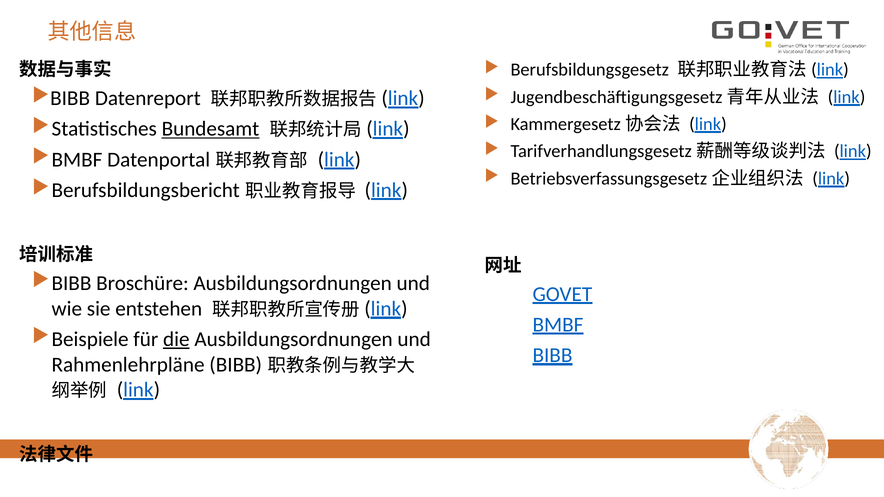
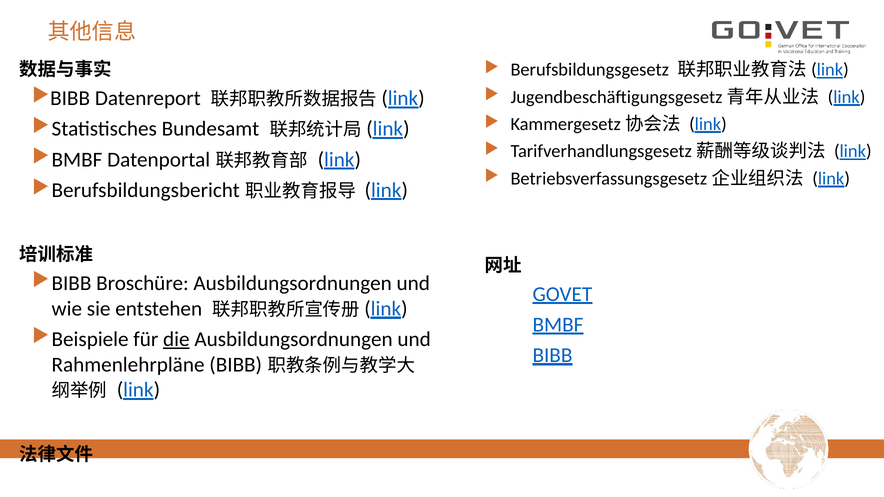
Bundesamt underline: present -> none (210, 129)
